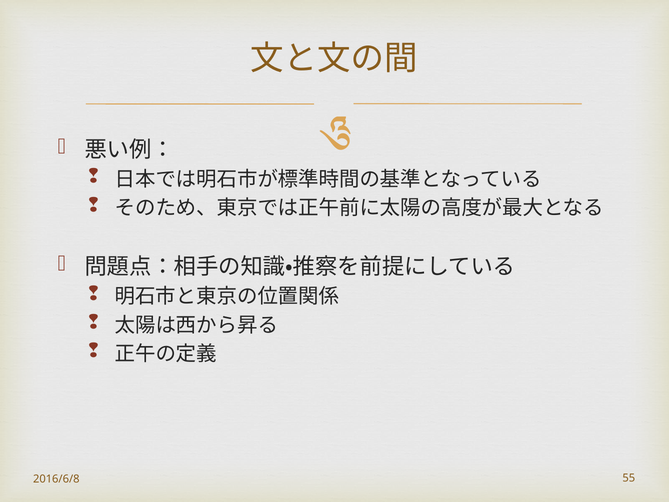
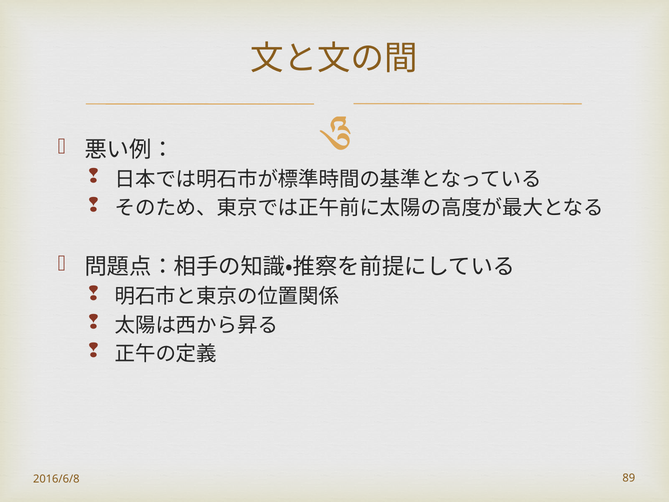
55: 55 -> 89 (629, 478)
